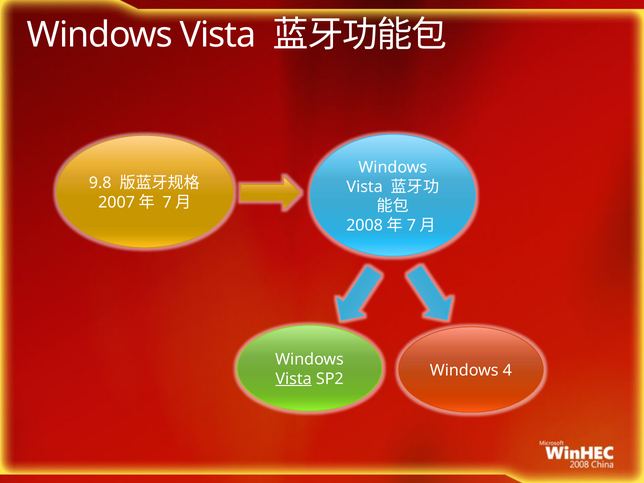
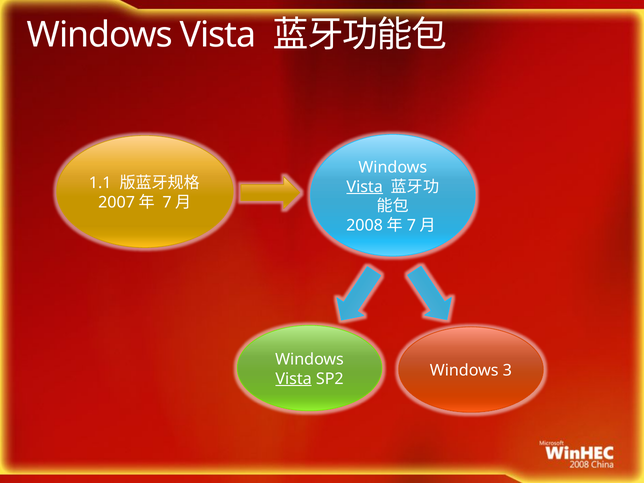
9.8: 9.8 -> 1.1 (100, 183)
Vista underline: none -> present (365, 187)
4: 4 -> 3 (507, 371)
